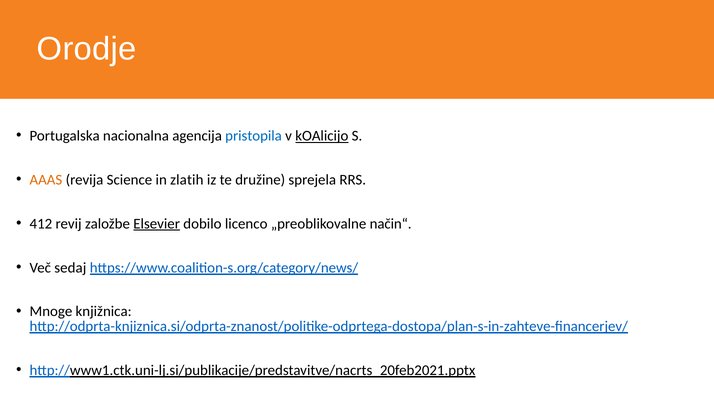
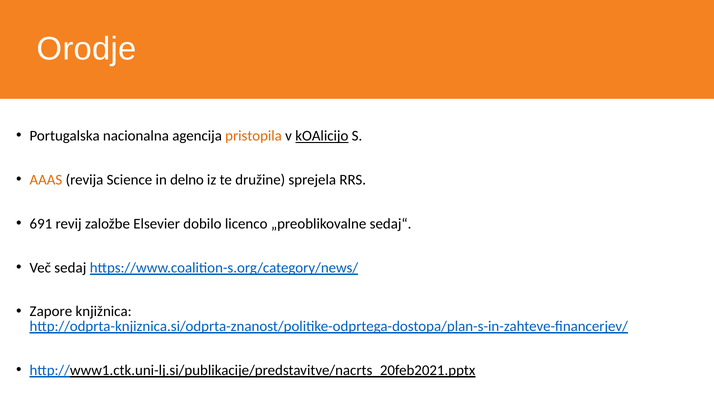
pristopila colour: blue -> orange (254, 136)
zlatih: zlatih -> delno (187, 180)
412: 412 -> 691 (41, 224)
Elsevier underline: present -> none (157, 224)
način“: način“ -> sedaj“ (391, 224)
Mnoge: Mnoge -> Zapore (51, 312)
